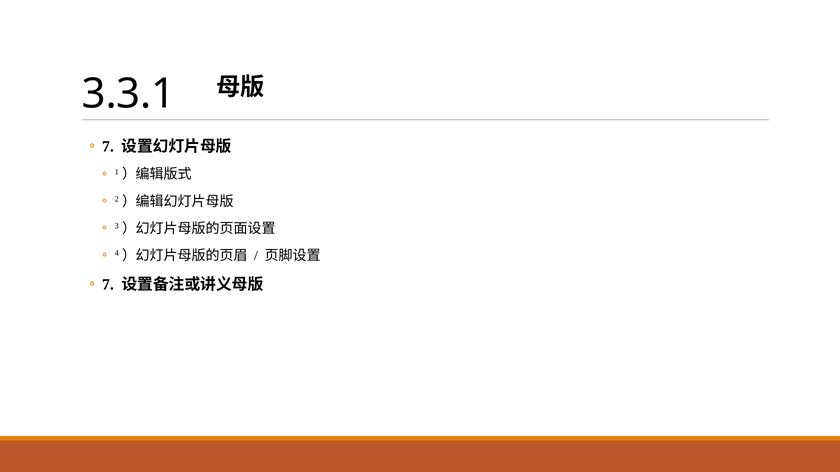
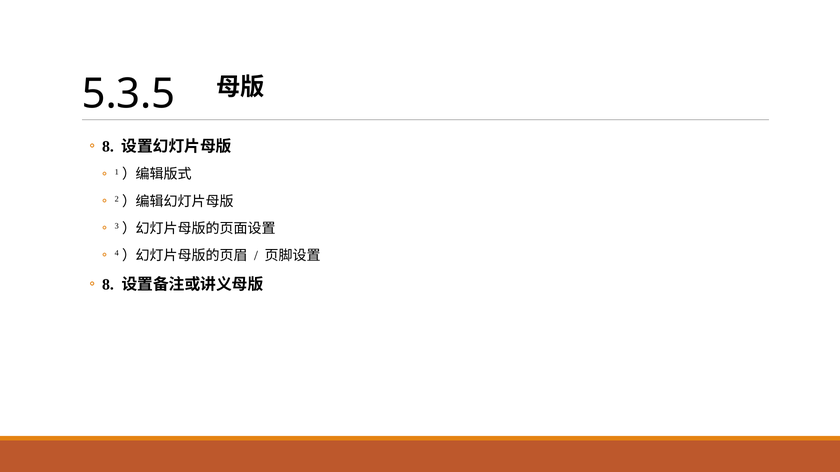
3.3.1: 3.3.1 -> 5.3.5 (128, 94)
7: 7 -> 8 (108, 147)
7: 7 -> 8 (108, 285)
